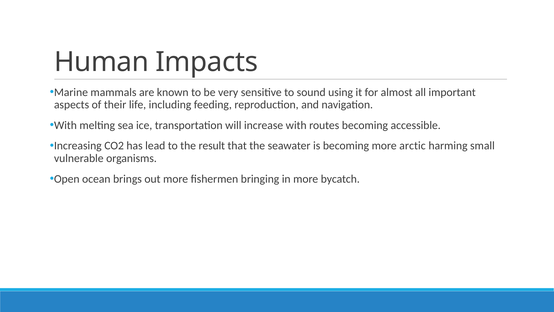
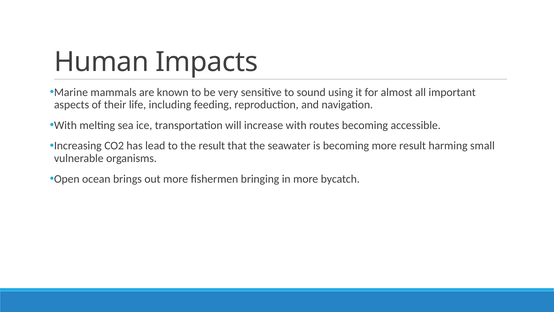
more arctic: arctic -> result (413, 146)
